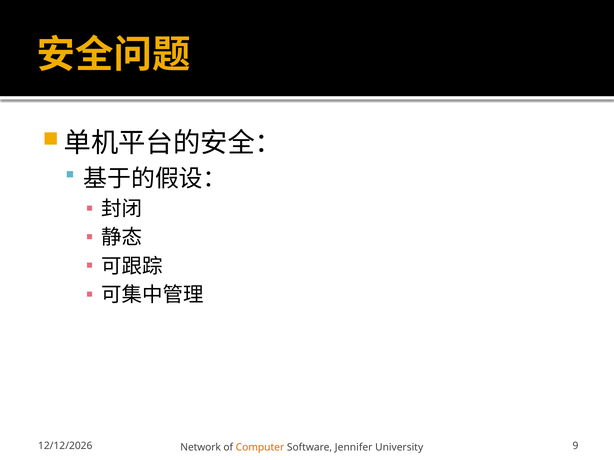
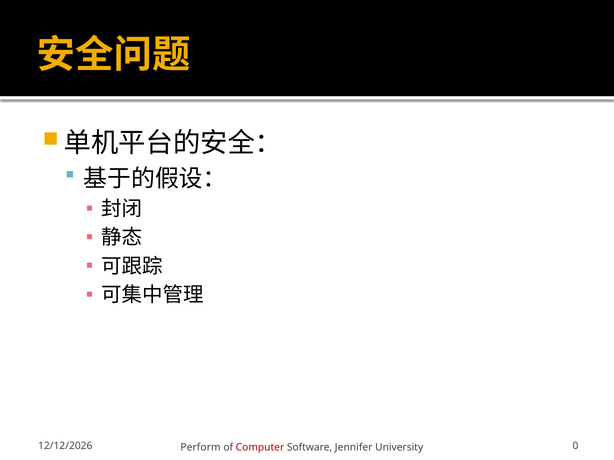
Network: Network -> Perform (201, 448)
Computer colour: orange -> red (260, 448)
9: 9 -> 0 (576, 446)
